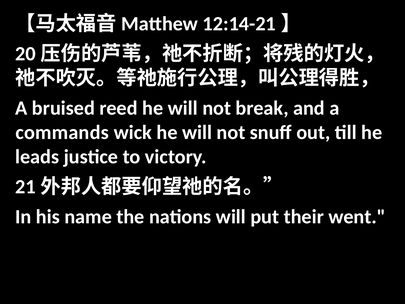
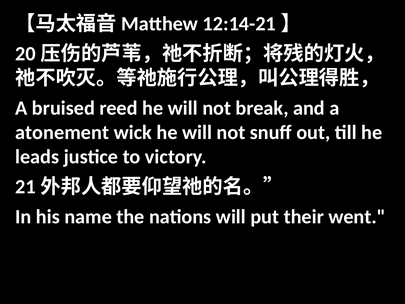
commands: commands -> atonement (62, 132)
